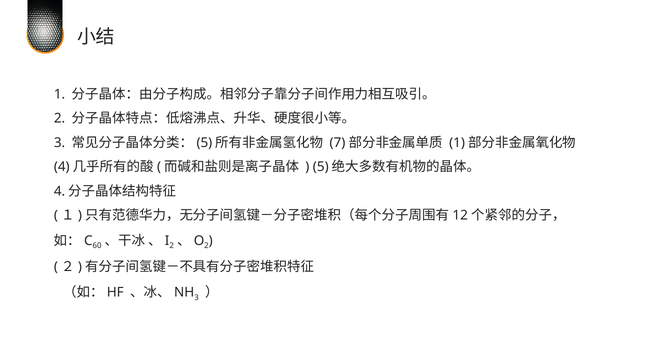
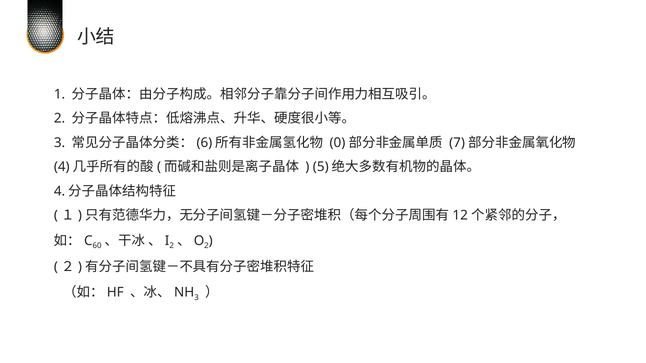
5: 5 -> 6 (204, 143)
7: 7 -> 0 (337, 143)
1: 1 -> 7 (457, 143)
